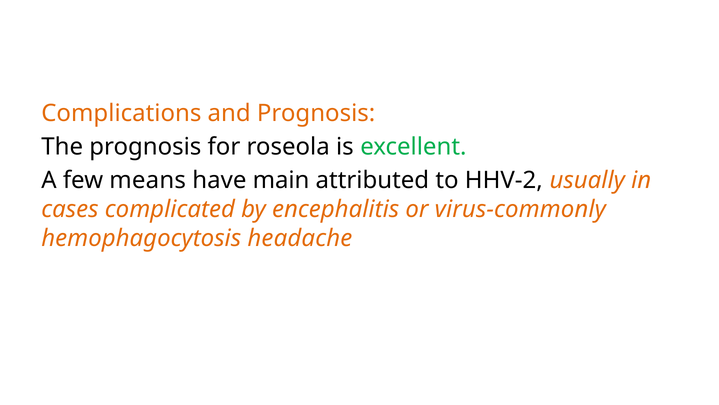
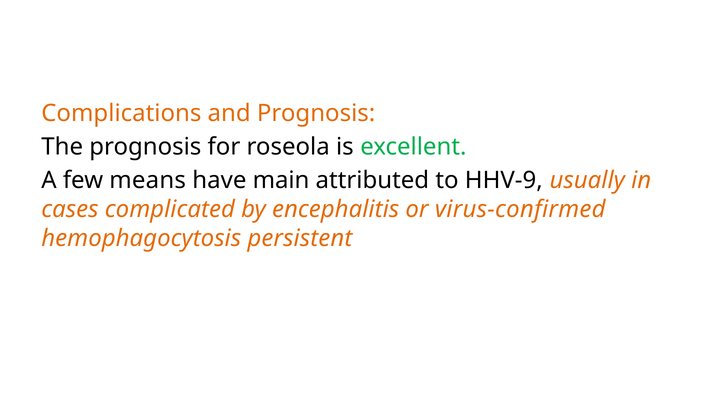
HHV-2: HHV-2 -> HHV-9 (504, 181)
virus-commonly: virus-commonly -> virus-confirmed (520, 209)
headache: headache -> persistent (300, 238)
